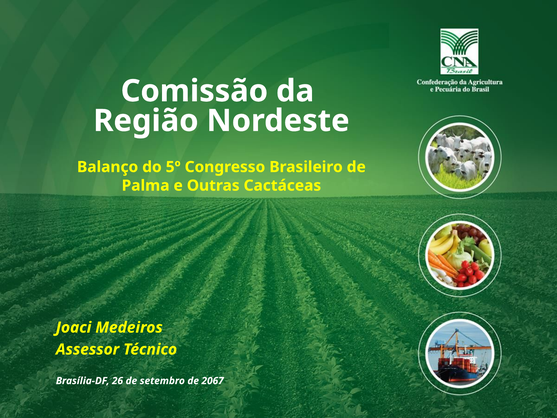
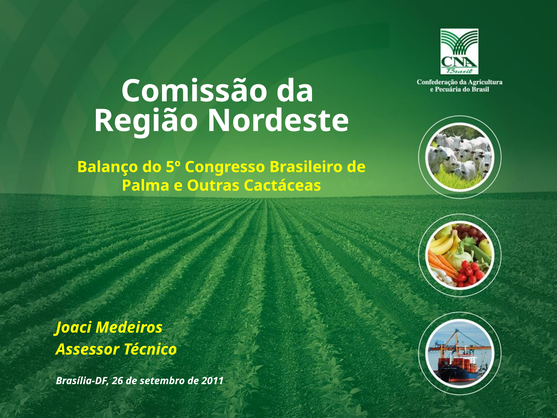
2067: 2067 -> 2011 (213, 381)
